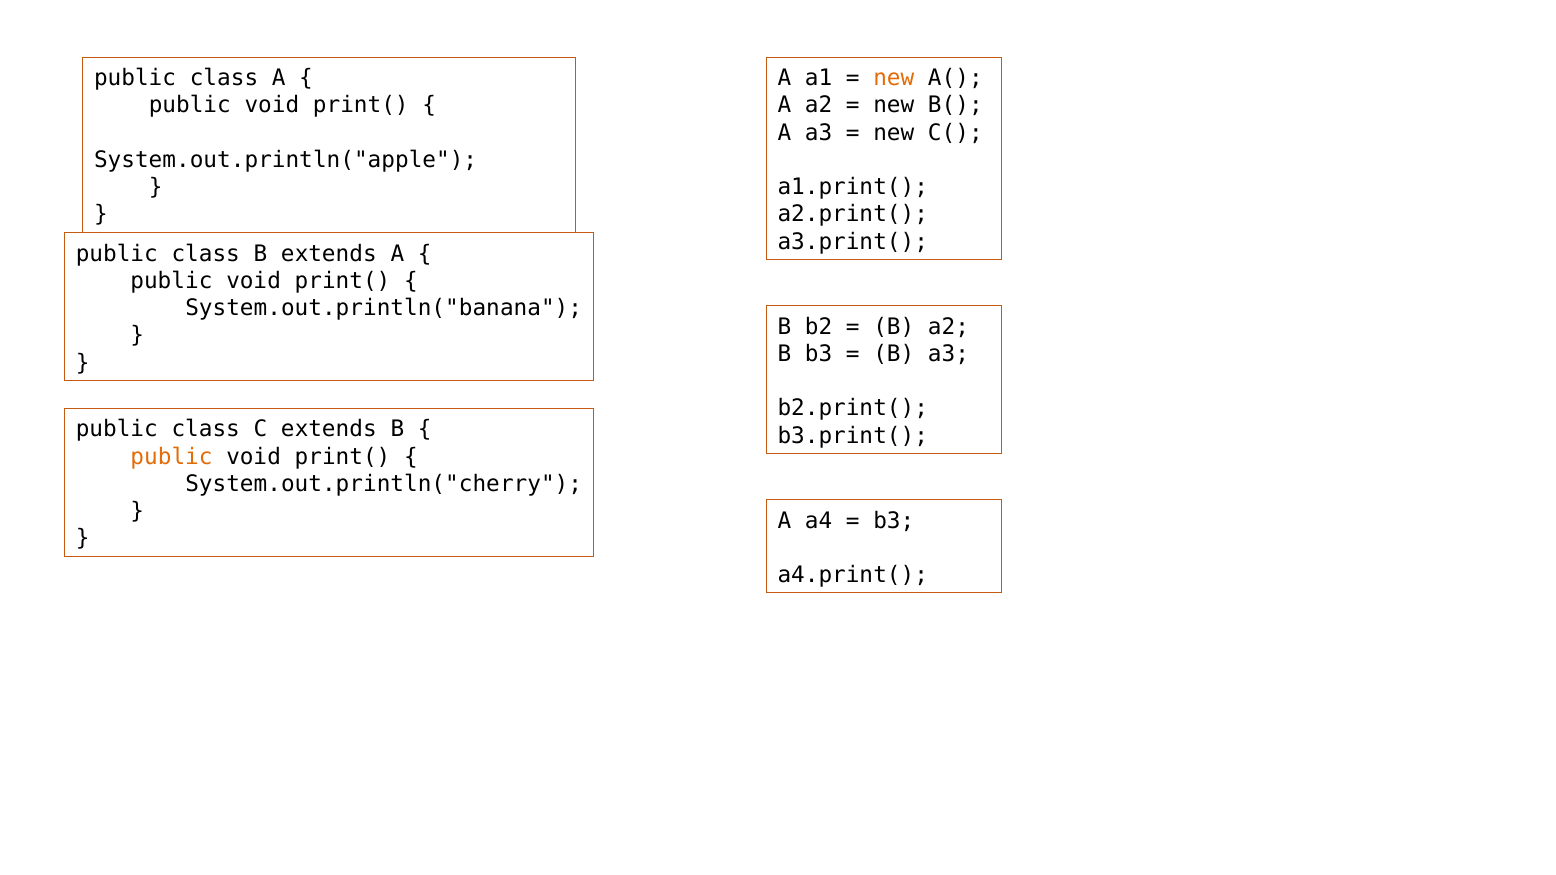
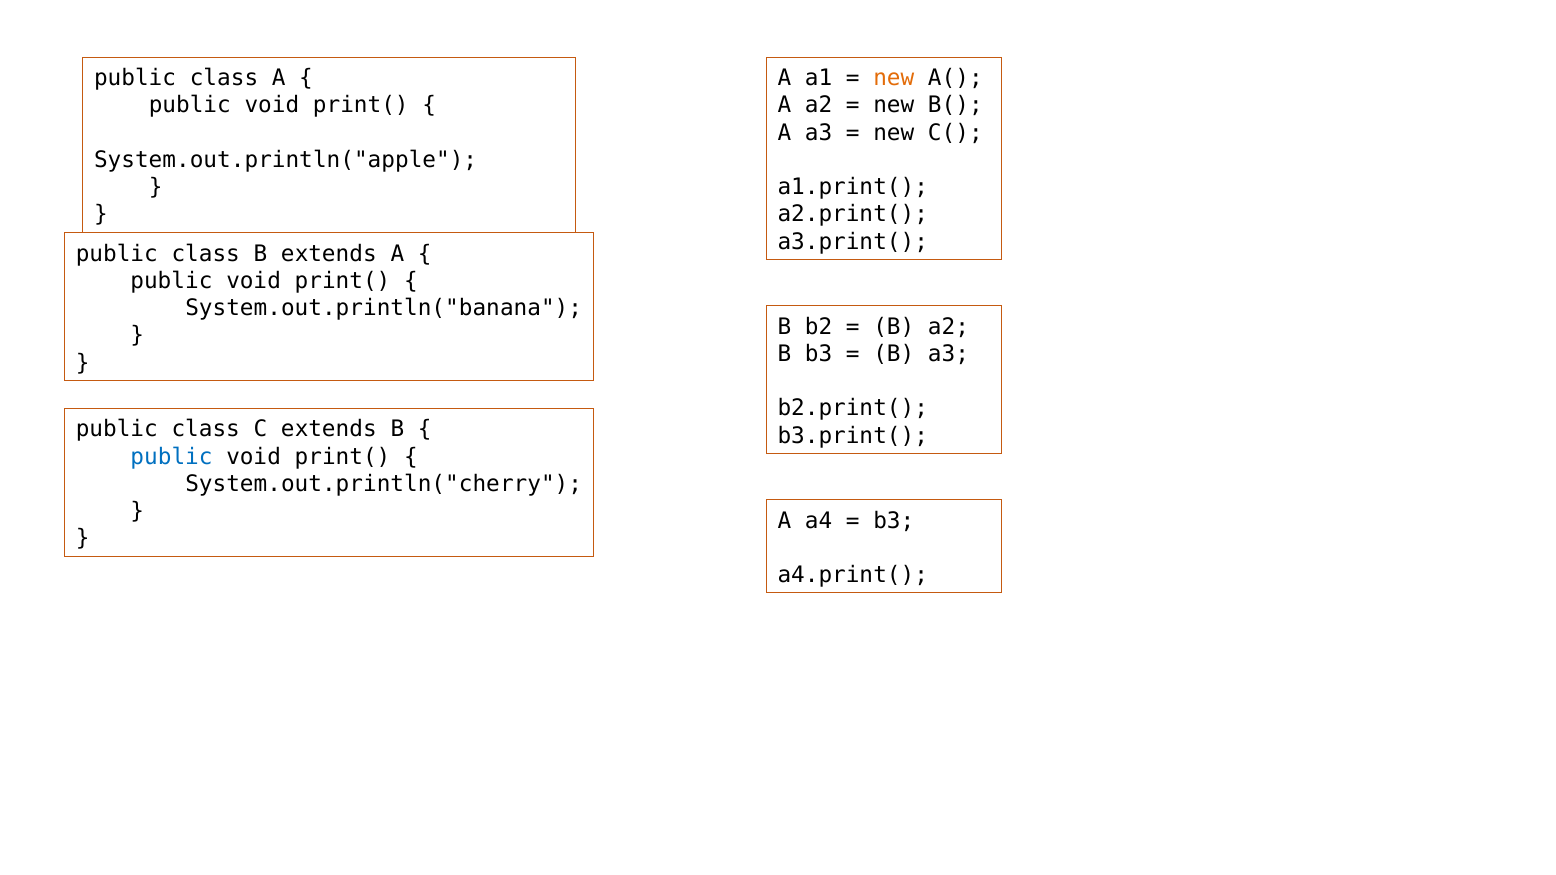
public colour: orange -> blue (172, 457)
